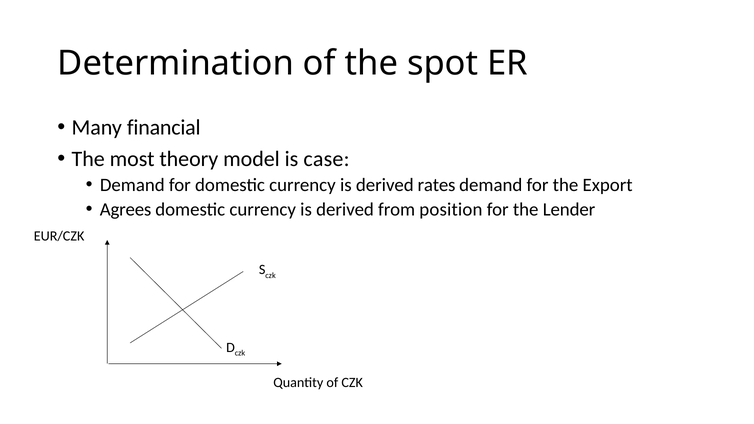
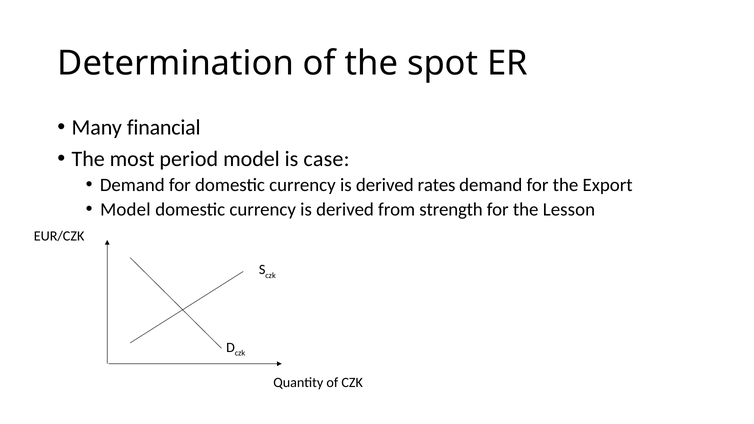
theory: theory -> period (189, 159)
Agrees: Agrees -> Model (125, 209)
position: position -> strength (451, 209)
Lender: Lender -> Lesson (569, 209)
